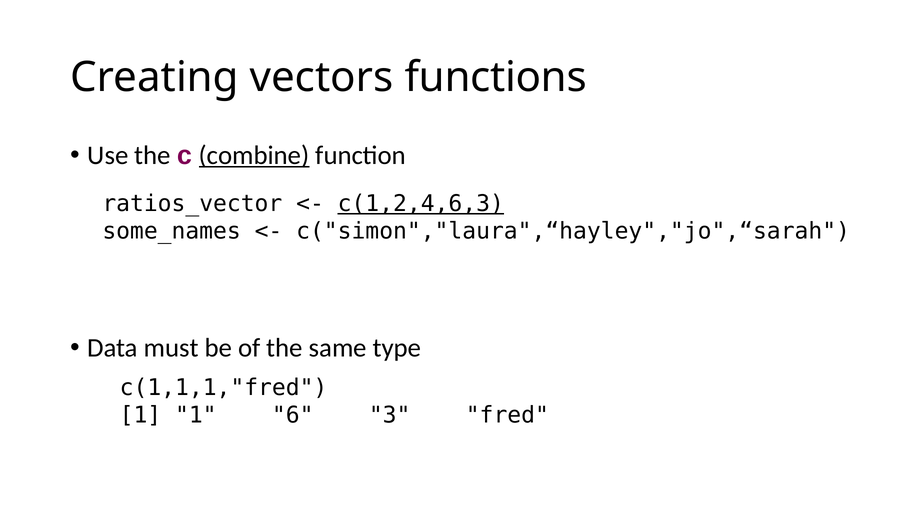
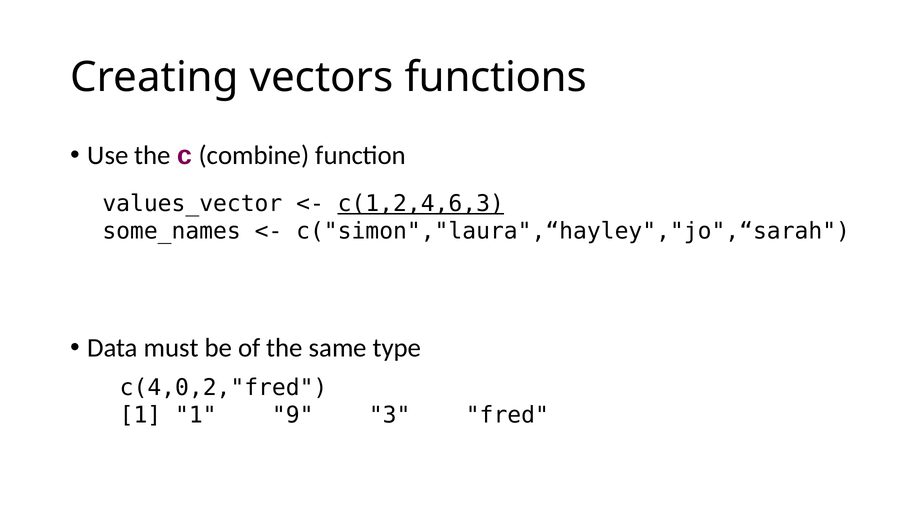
combine underline: present -> none (254, 156)
ratios_vector: ratios_vector -> values_vector (192, 204)
c(1,1,1,"fred: c(1,1,1,"fred -> c(4,0,2,"fred (224, 388)
6: 6 -> 9 (293, 415)
